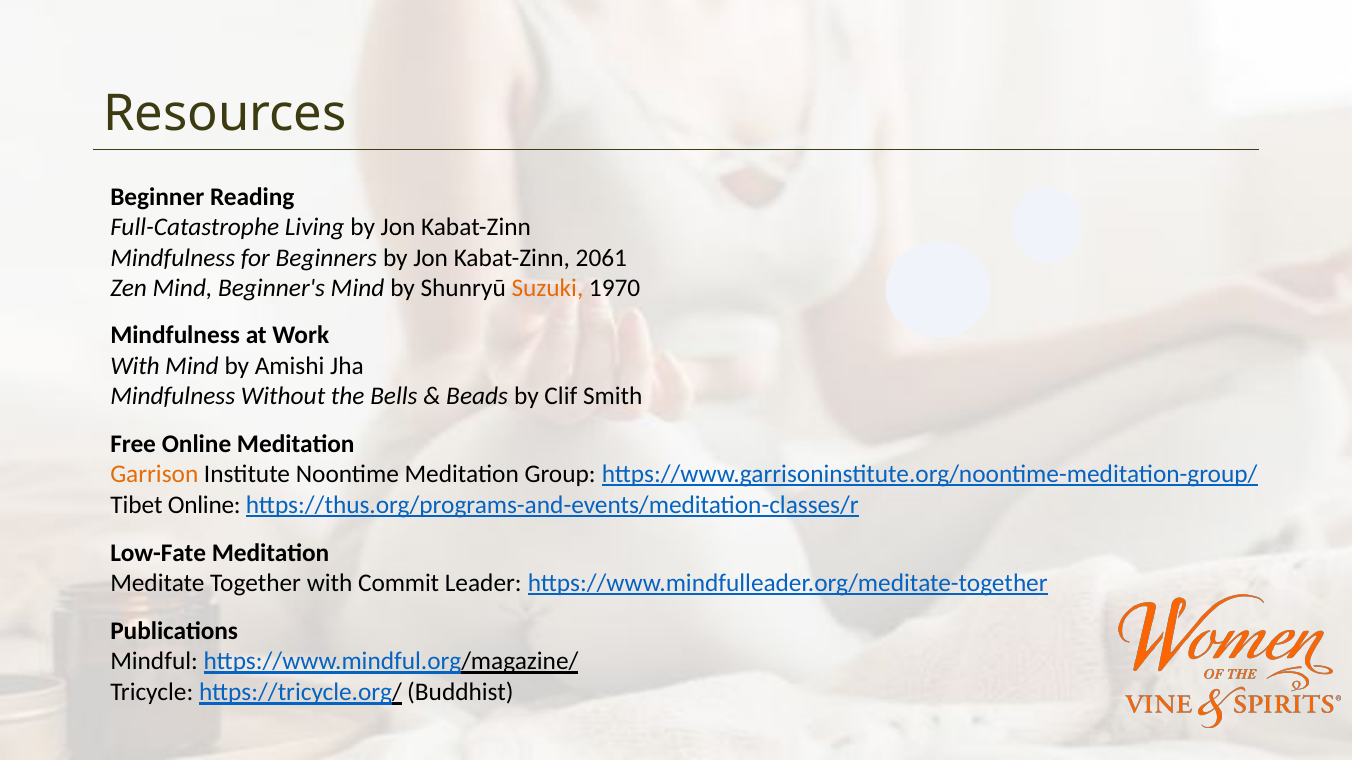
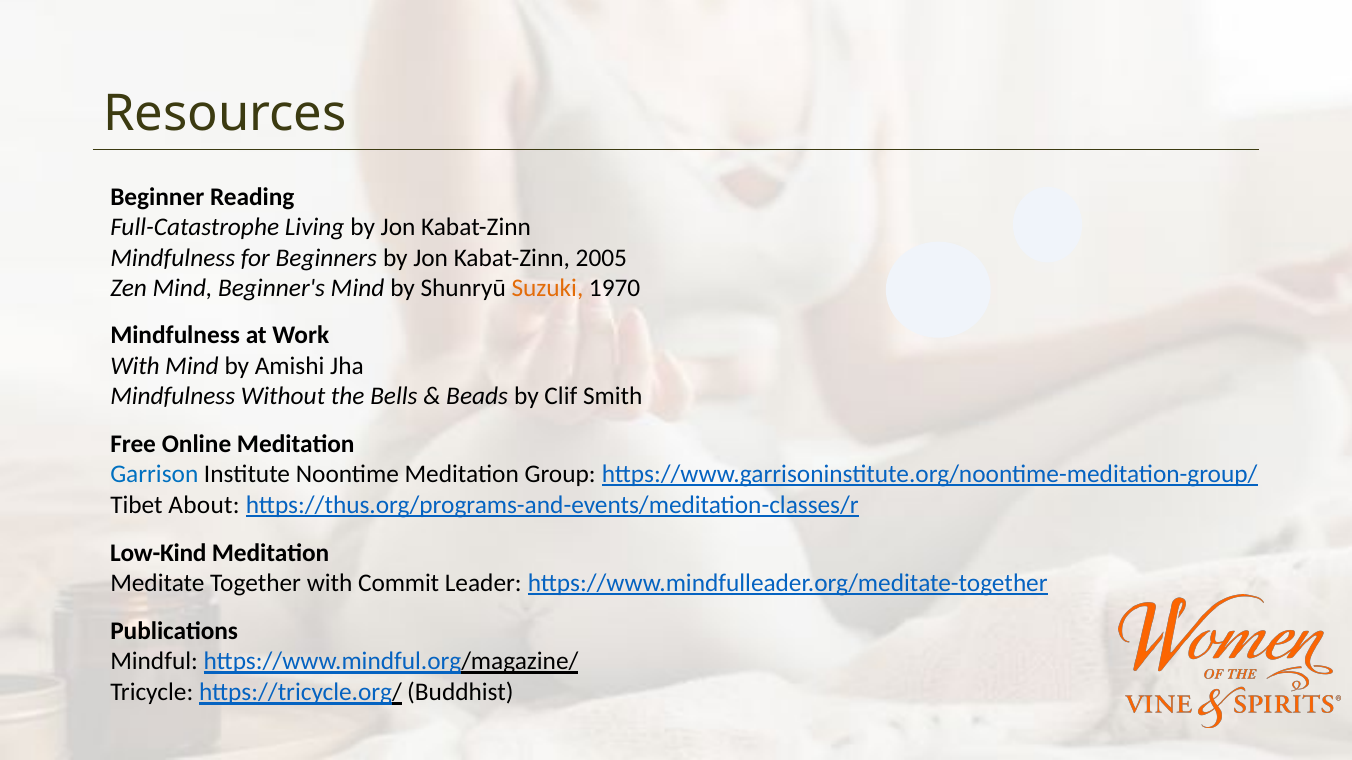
2061: 2061 -> 2005 (601, 258)
Garrison colour: orange -> blue (154, 474)
Tibet Online: Online -> About (204, 505)
Low-Fate: Low-Fate -> Low-Kind (158, 553)
